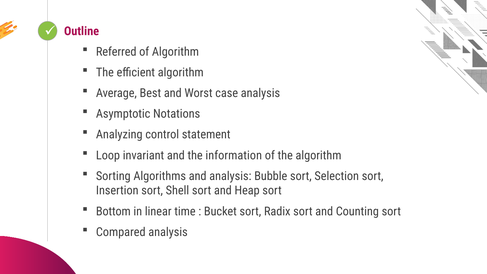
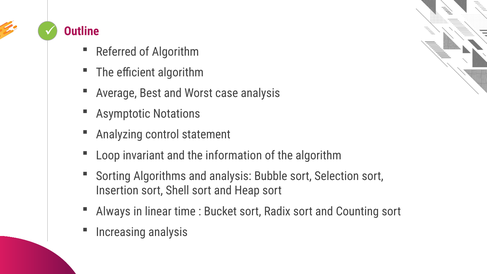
Bottom: Bottom -> Always (113, 211)
Compared: Compared -> Increasing (121, 232)
